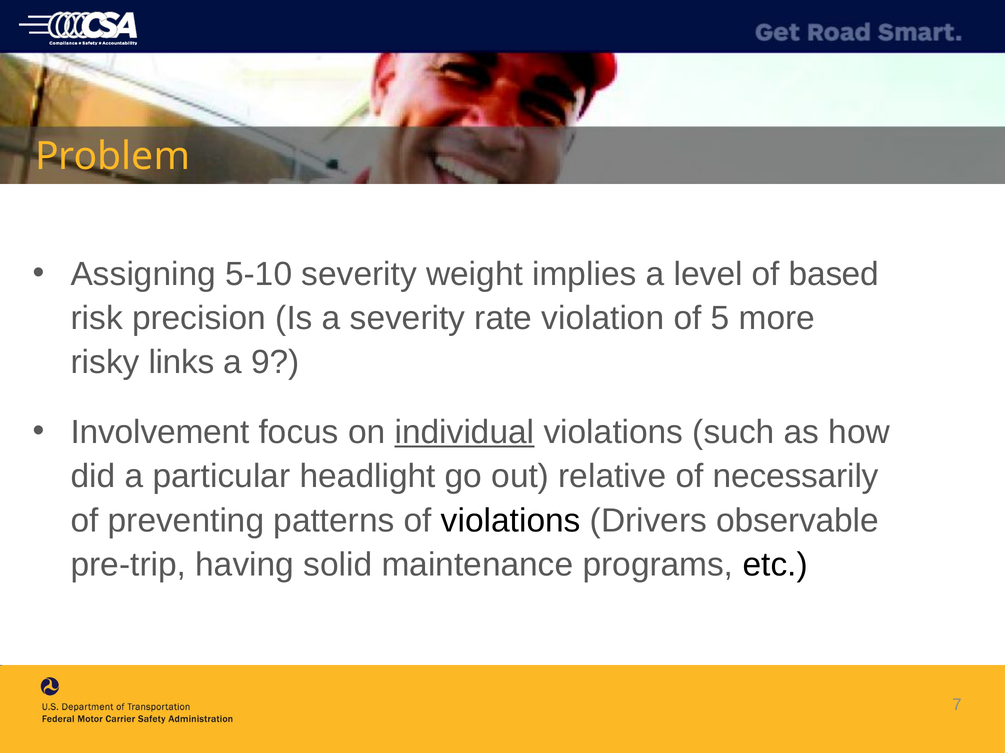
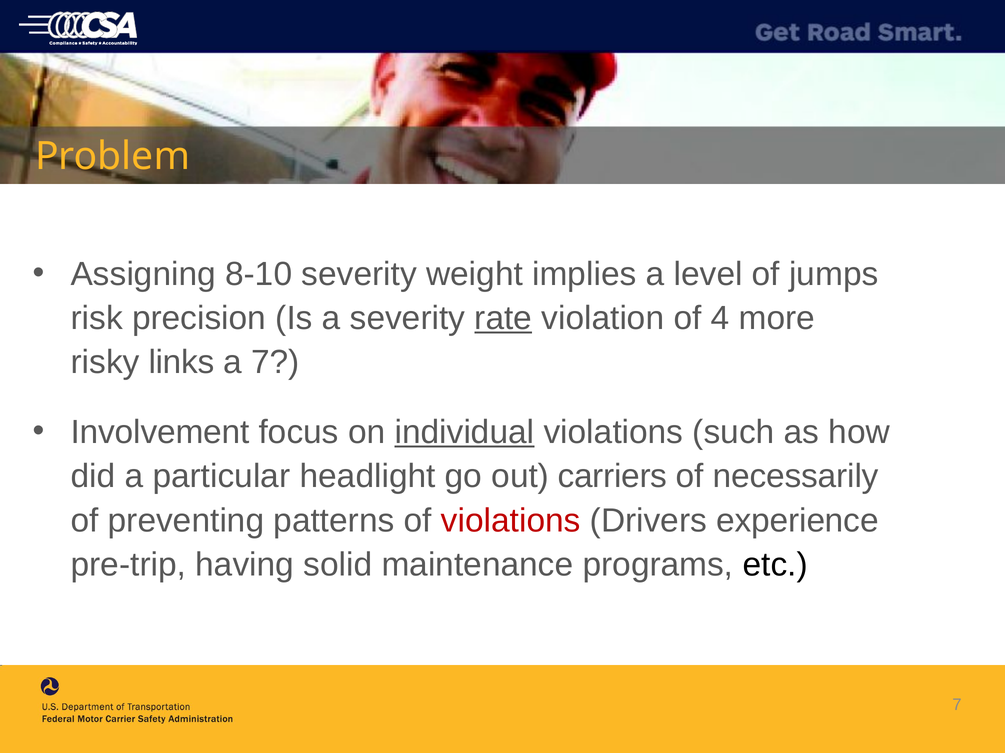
5-10: 5-10 -> 8-10 (259, 274)
based: based -> jumps (834, 274)
rate underline: none -> present (503, 318)
5: 5 -> 4 (720, 318)
a 9: 9 -> 7 (275, 363)
relative: relative -> carriers (612, 477)
violations colour: black -> red (511, 521)
observable: observable -> experience (798, 521)
